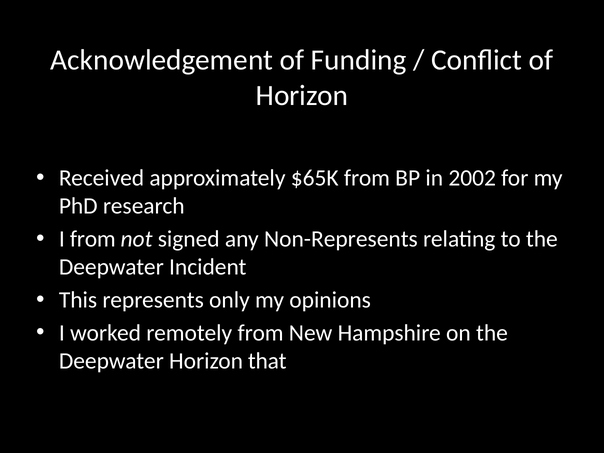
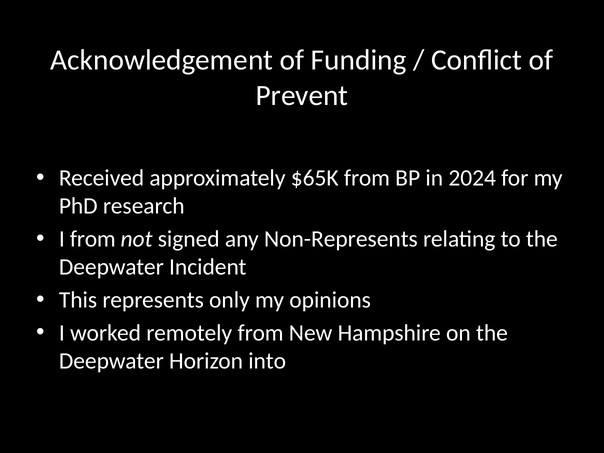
Horizon: Horizon -> Prevent (302, 95)
2002: 2002 -> 2024 (472, 178)
that: that -> into (267, 361)
